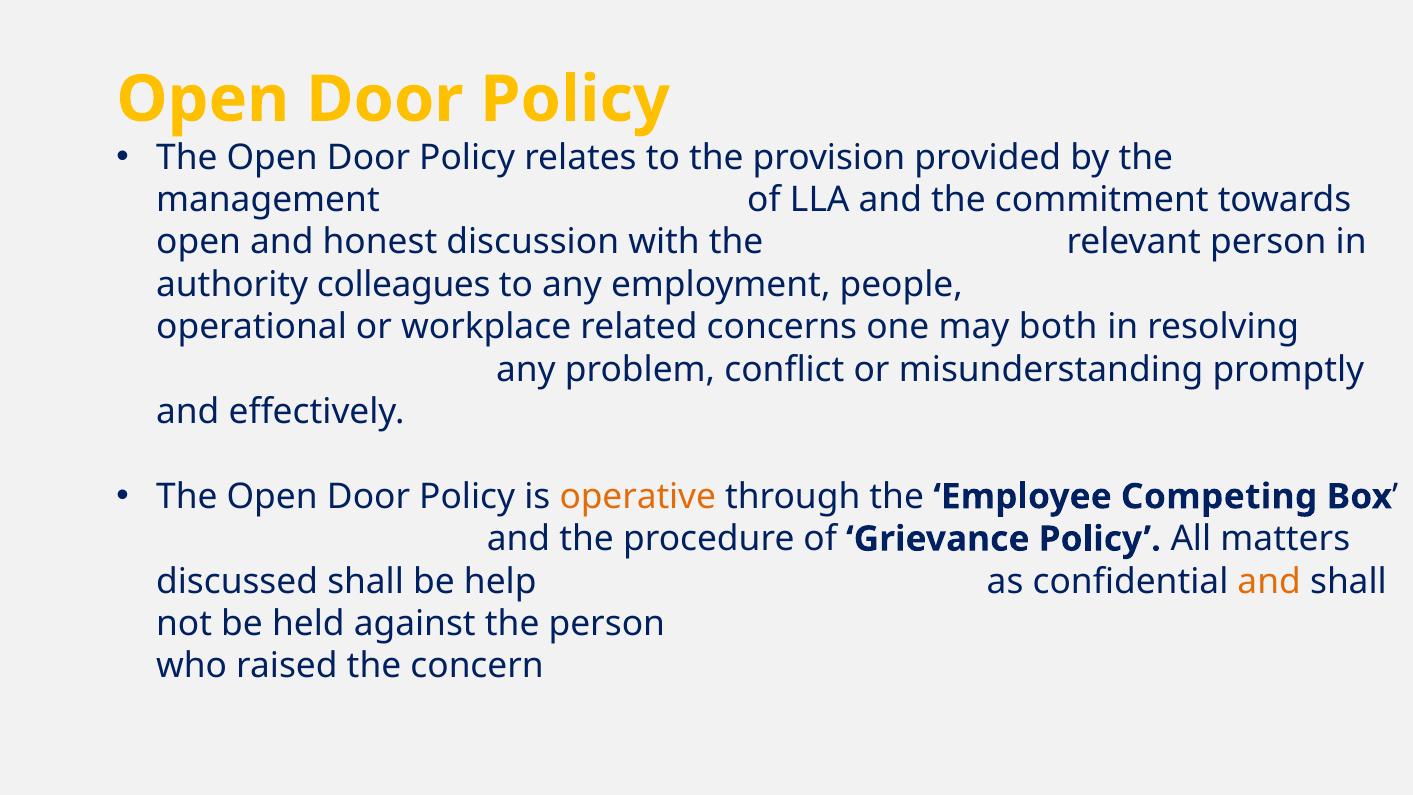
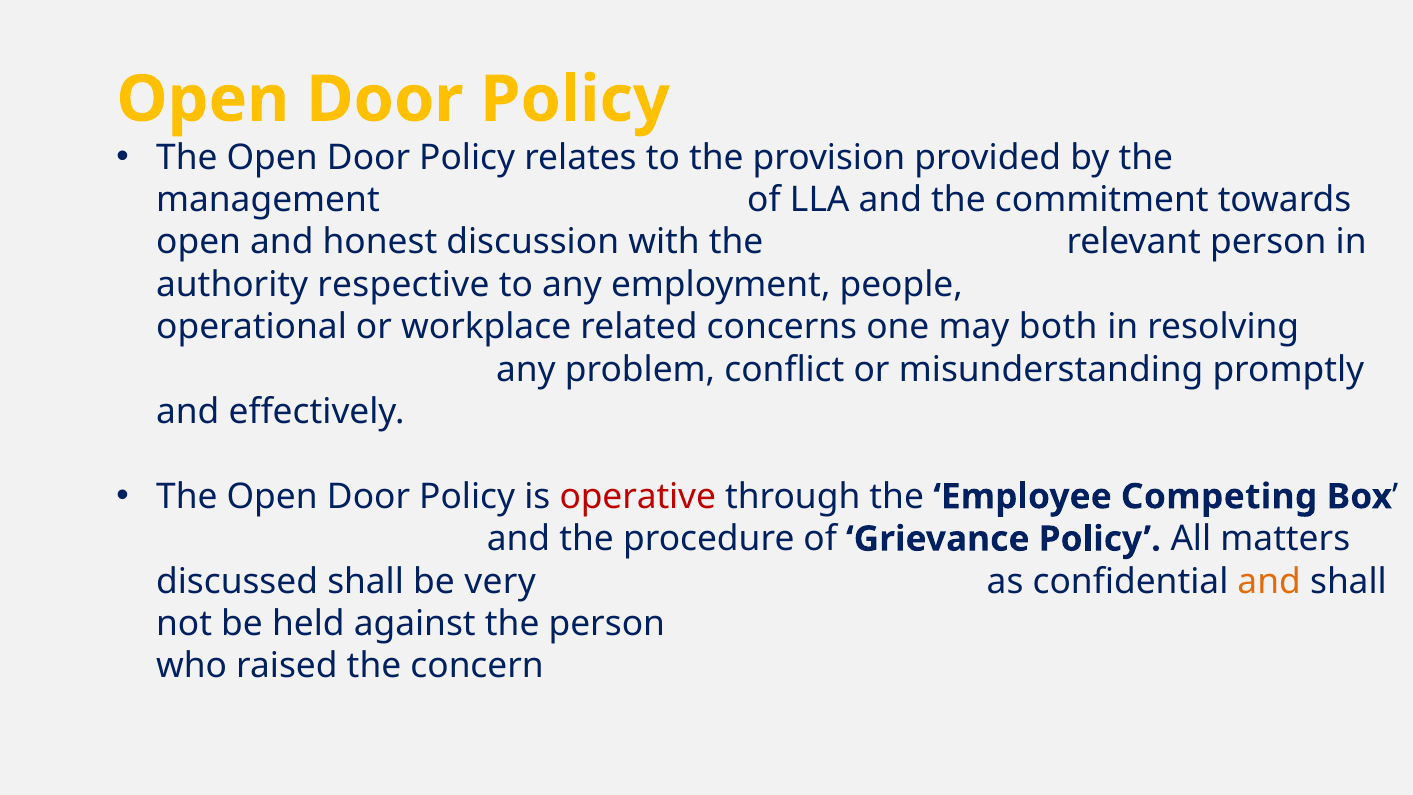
colleagues: colleagues -> respective (403, 285)
operative colour: orange -> red (638, 497)
help: help -> very (500, 581)
